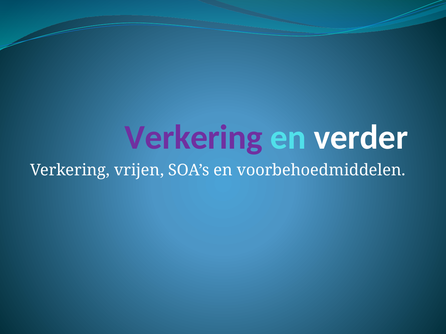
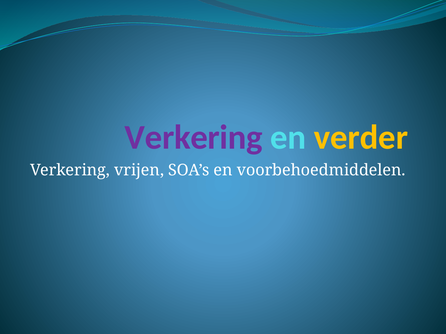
verder colour: white -> yellow (361, 138)
